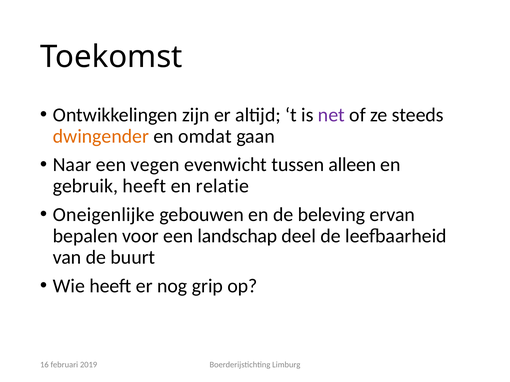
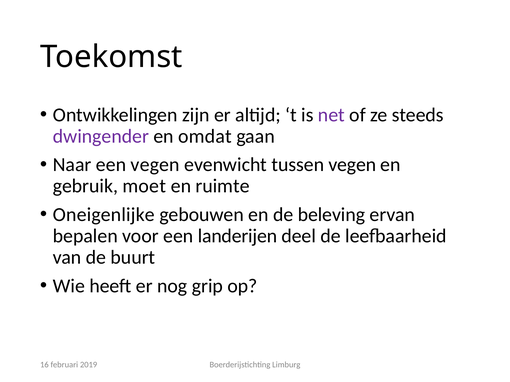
dwingender colour: orange -> purple (101, 136)
tussen alleen: alleen -> vegen (352, 165)
gebruik heeft: heeft -> moet (144, 186)
relatie: relatie -> ruimte (223, 186)
landschap: landschap -> landerijen (237, 236)
